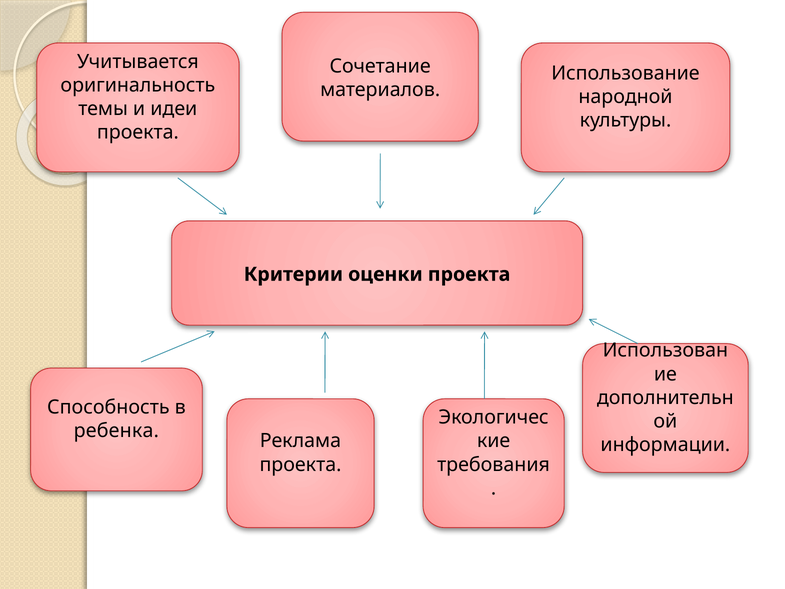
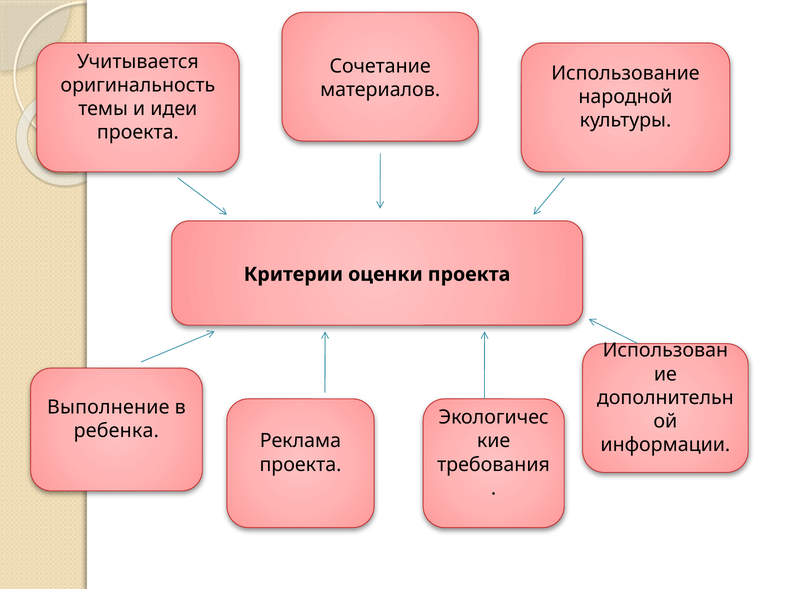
Способность: Способность -> Выполнение (108, 407)
